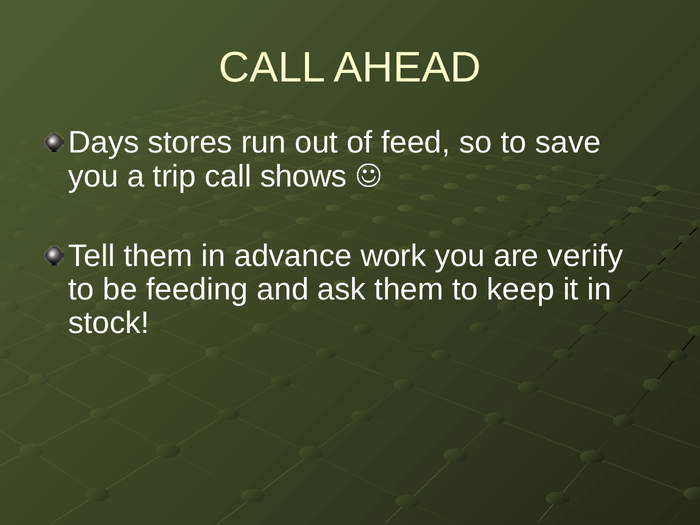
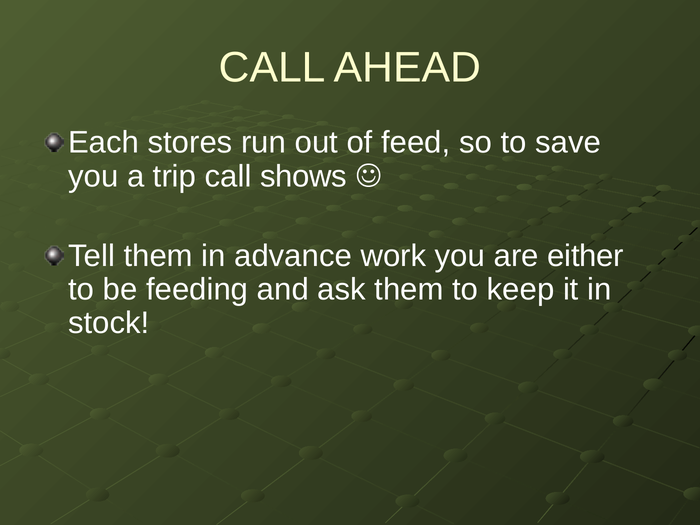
Days: Days -> Each (104, 143)
verify: verify -> either (586, 256)
